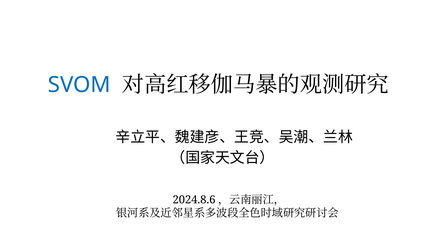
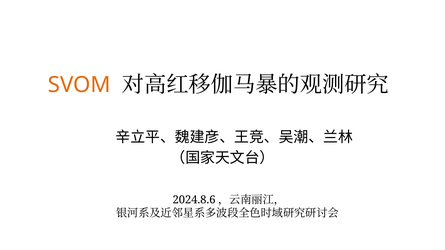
SVOM colour: blue -> orange (79, 85)
